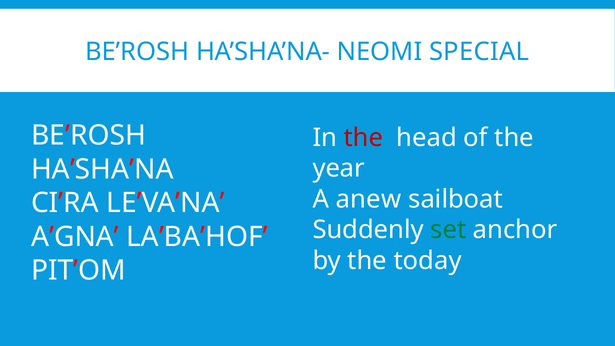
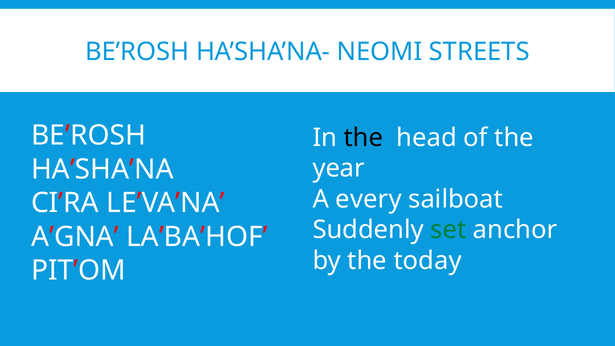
SPECIAL: SPECIAL -> STREETS (479, 52)
the colour: red -> black (363, 138)
anew: anew -> every (369, 199)
